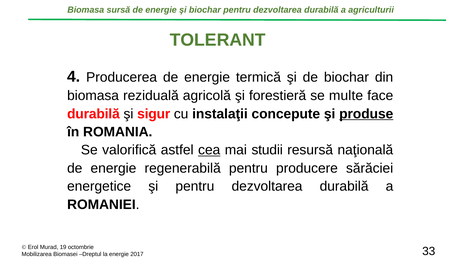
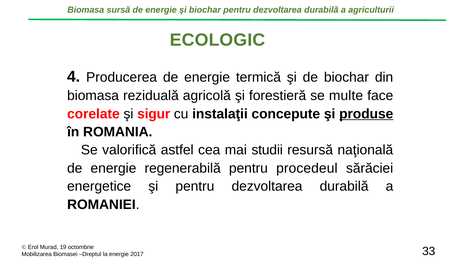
TOLERANT: TOLERANT -> ECOLOGIC (218, 40)
durabilă: durabilă -> corelate (93, 114)
cea underline: present -> none (209, 150)
producere: producere -> procedeul (307, 168)
